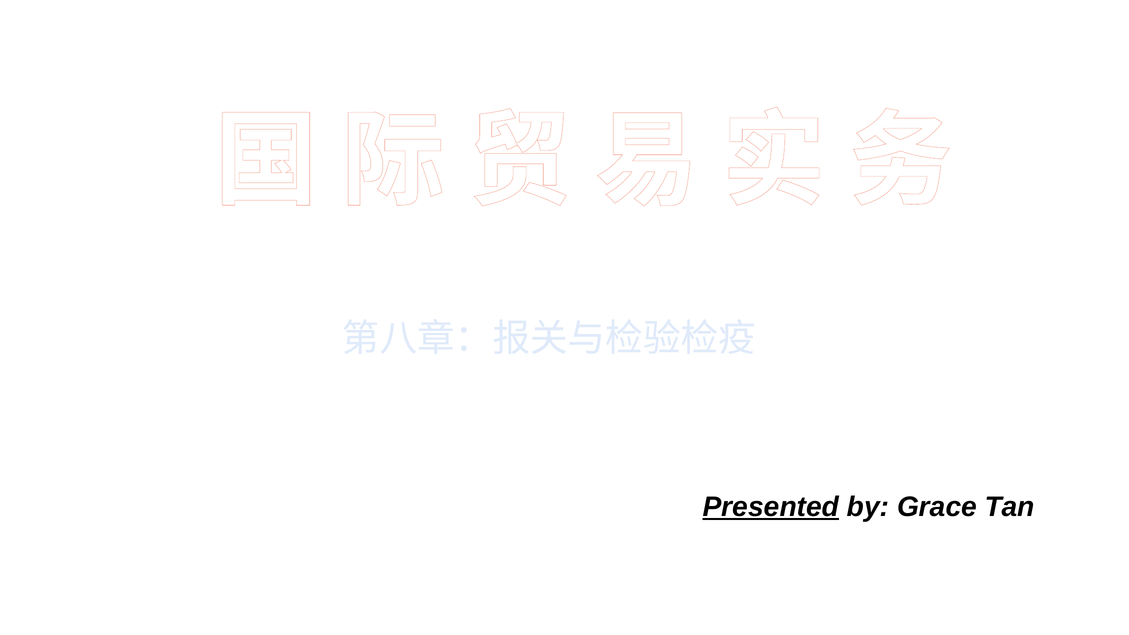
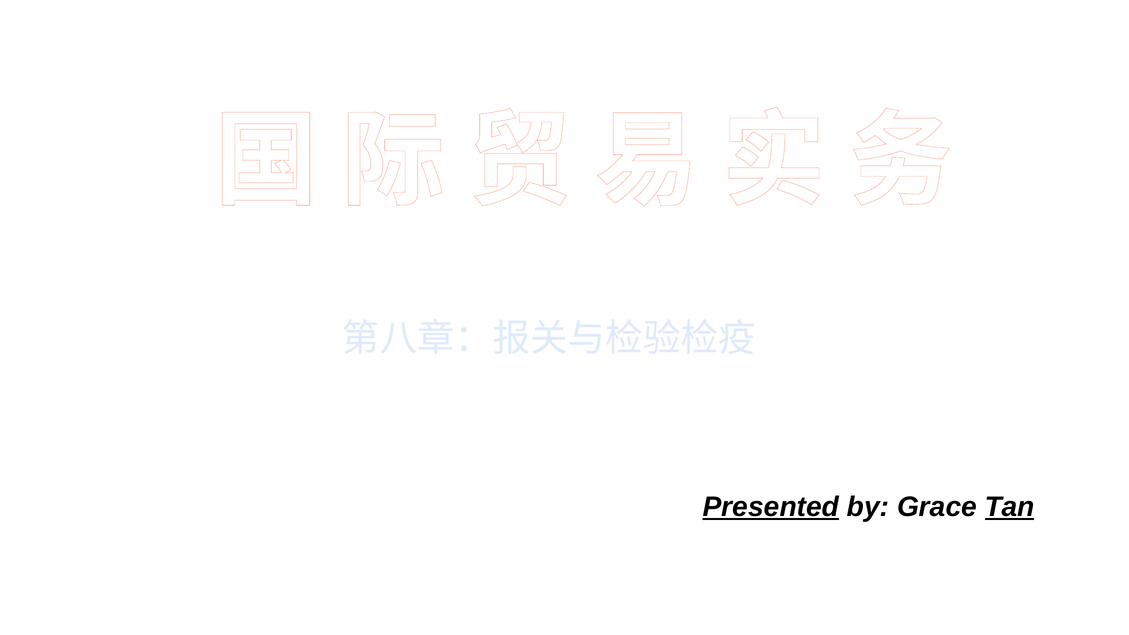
Tan underline: none -> present (1010, 507)
